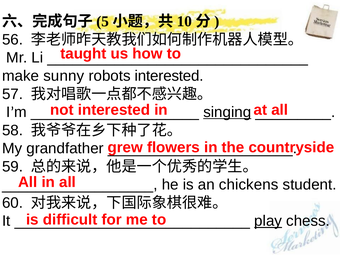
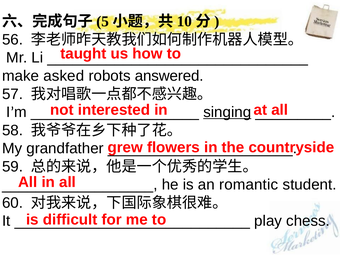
sunny: sunny -> asked (64, 76)
robots interested: interested -> answered (169, 76)
chickens: chickens -> romantic (249, 185)
play underline: present -> none (268, 221)
